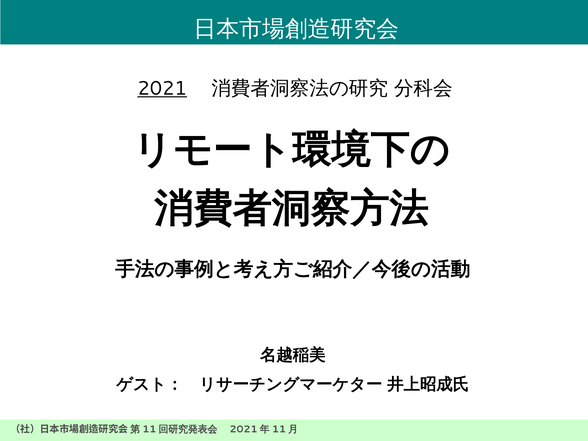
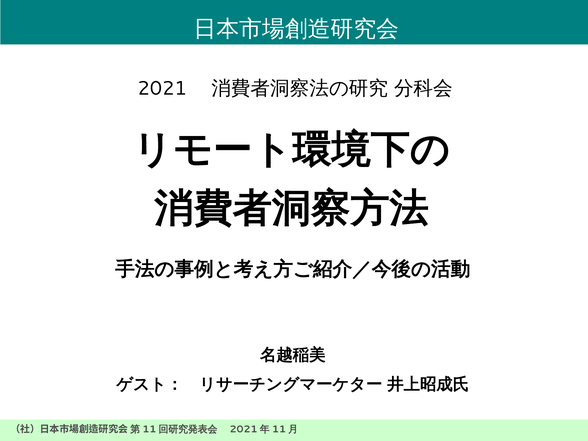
2021 underline: present -> none (162, 88)
